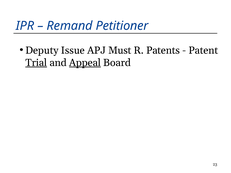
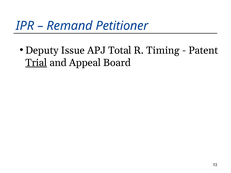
Must: Must -> Total (120, 50)
Patents: Patents -> Timing (163, 50)
Appeal underline: present -> none (85, 63)
